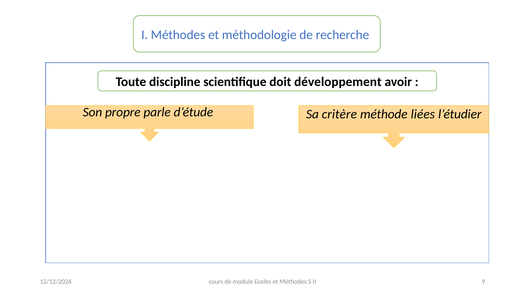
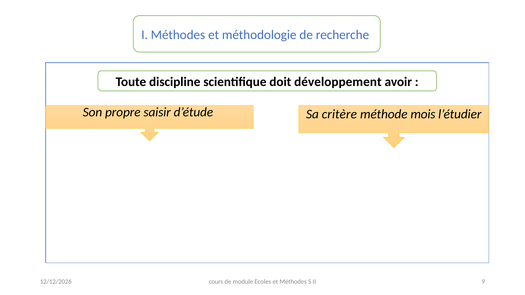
parle: parle -> saisir (157, 112)
liées: liées -> mois (423, 114)
